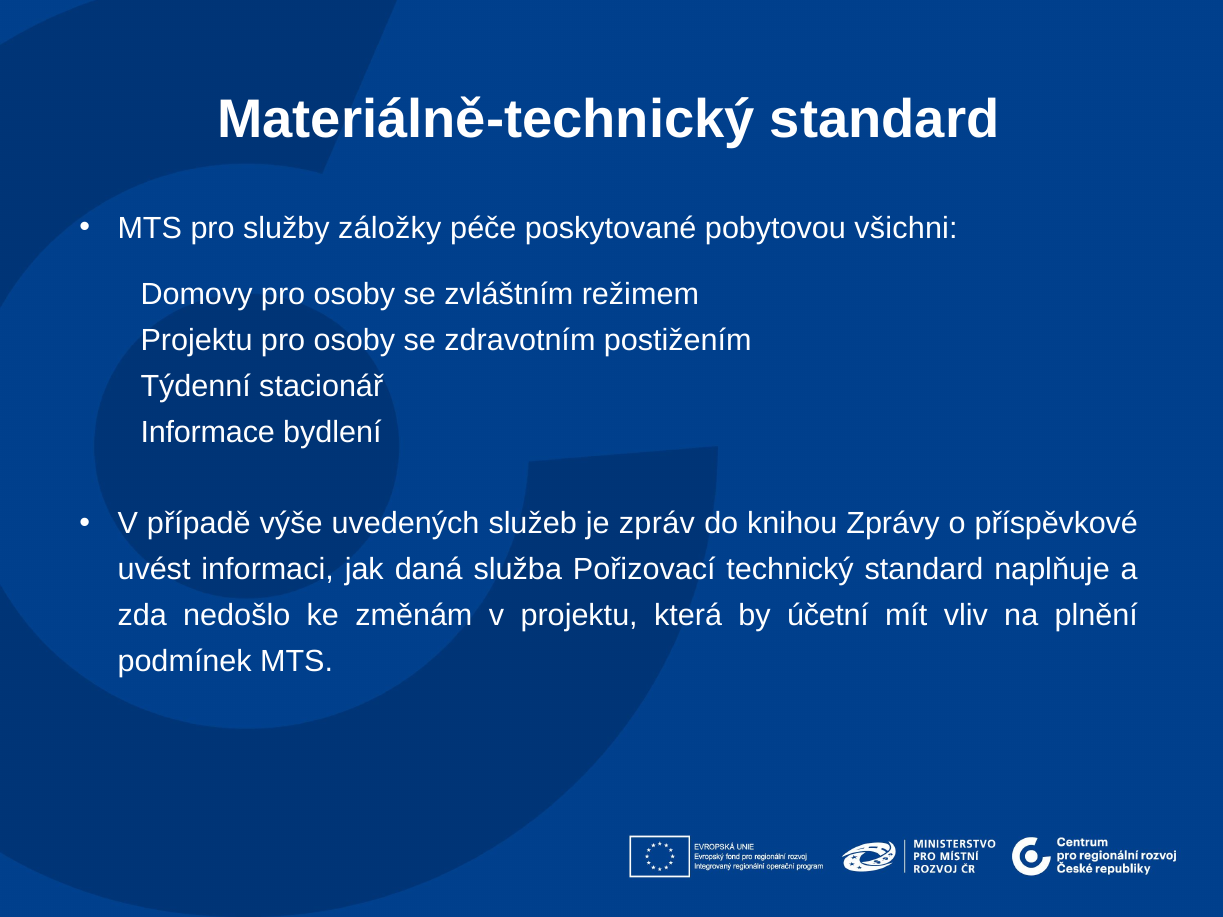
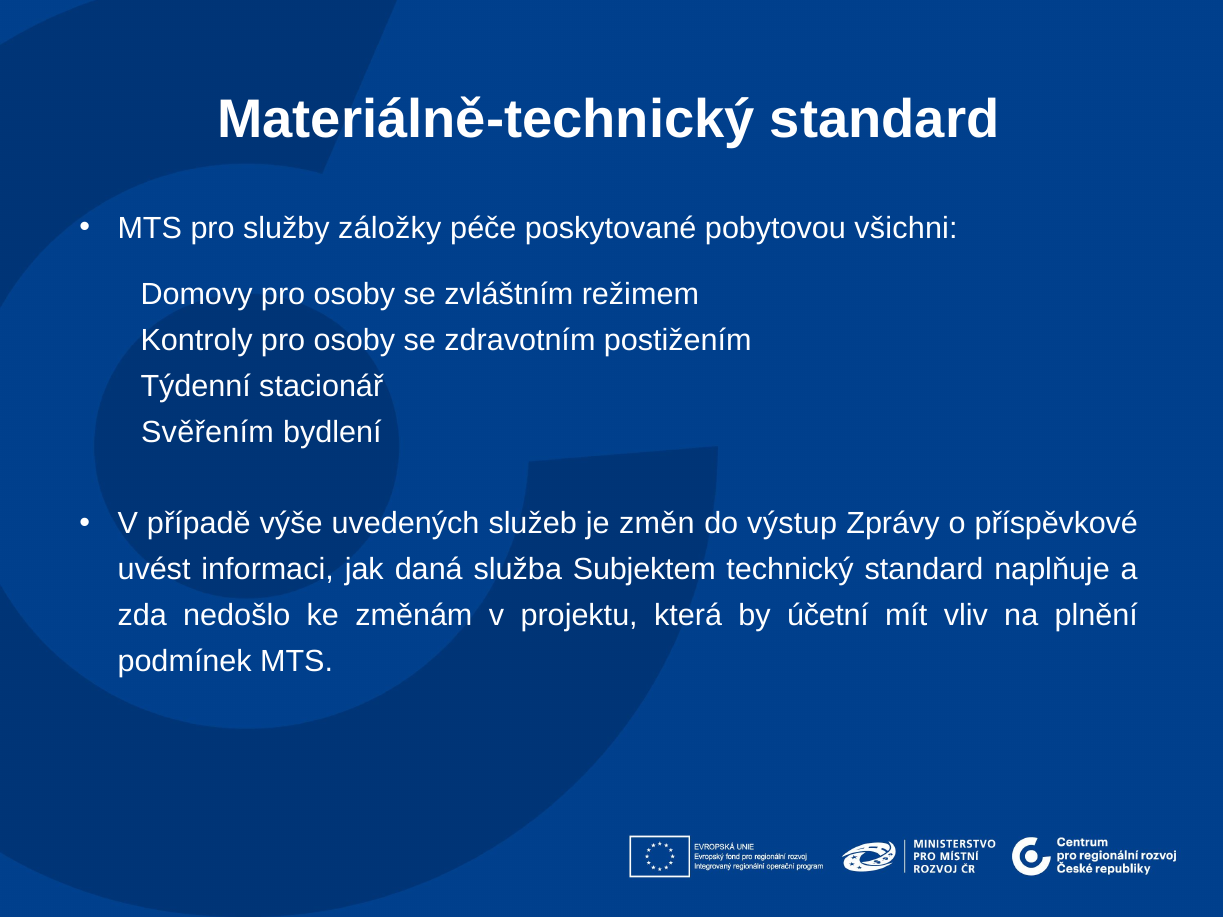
Projektu: Projektu -> Kontroly (197, 340)
Informace: Informace -> Svěřením (207, 432)
zpráv: zpráv -> změn (657, 524)
knihou: knihou -> výstup (792, 524)
Pořizovací: Pořizovací -> Subjektem (644, 570)
